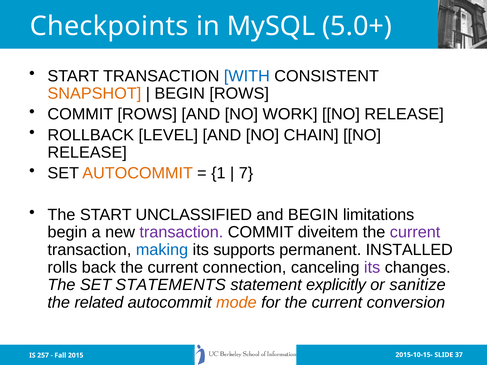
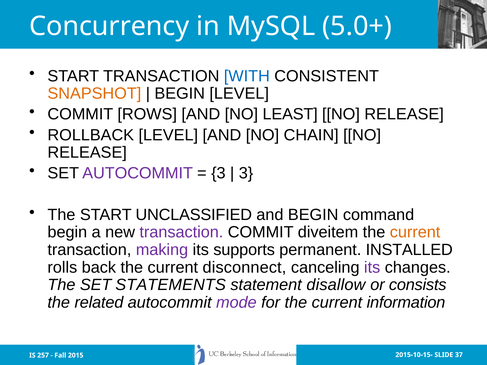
Checkpoints: Checkpoints -> Concurrency (109, 26)
BEGIN ROWS: ROWS -> LEVEL (239, 94)
WORK: WORK -> LEAST (290, 114)
AUTOCOMMIT colour: orange -> purple (138, 173)
1: 1 -> 3 (218, 173)
7: 7 -> 3 (246, 173)
limitations: limitations -> command (379, 215)
current colour: purple -> orange (415, 232)
making colour: blue -> purple (162, 250)
connection: connection -> disconnect (244, 267)
explicitly: explicitly -> disallow (336, 285)
sanitize: sanitize -> consists (418, 285)
mode colour: orange -> purple (236, 303)
conversion: conversion -> information (406, 303)
